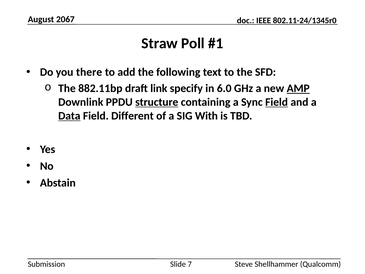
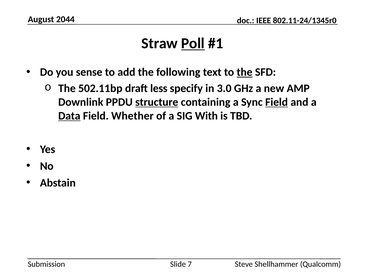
2067: 2067 -> 2044 (65, 19)
Poll underline: none -> present (193, 43)
there: there -> sense (89, 72)
the underline: none -> present (245, 72)
882.11bp: 882.11bp -> 502.11bp (100, 88)
link: link -> less (159, 88)
6.0: 6.0 -> 3.0 (224, 88)
AMP underline: present -> none (298, 88)
Different: Different -> Whether (132, 116)
